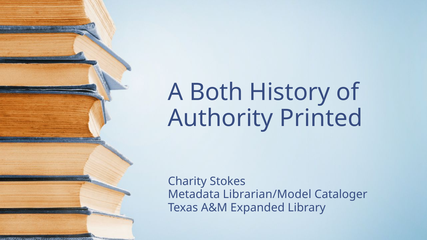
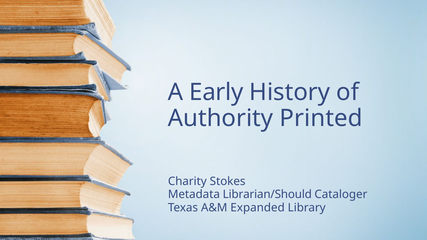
Both: Both -> Early (216, 92)
Librarian/Model: Librarian/Model -> Librarian/Should (267, 195)
